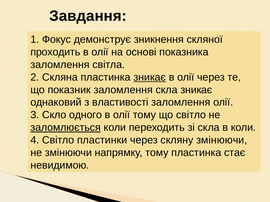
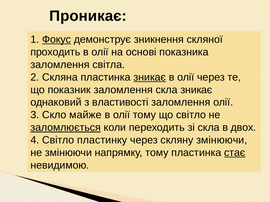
Завдання: Завдання -> Проникає (88, 16)
Фокус underline: none -> present (57, 40)
одного: одного -> майже (85, 115)
в коли: коли -> двох (243, 128)
пластинки: пластинки -> пластинку (102, 140)
стає underline: none -> present (235, 153)
